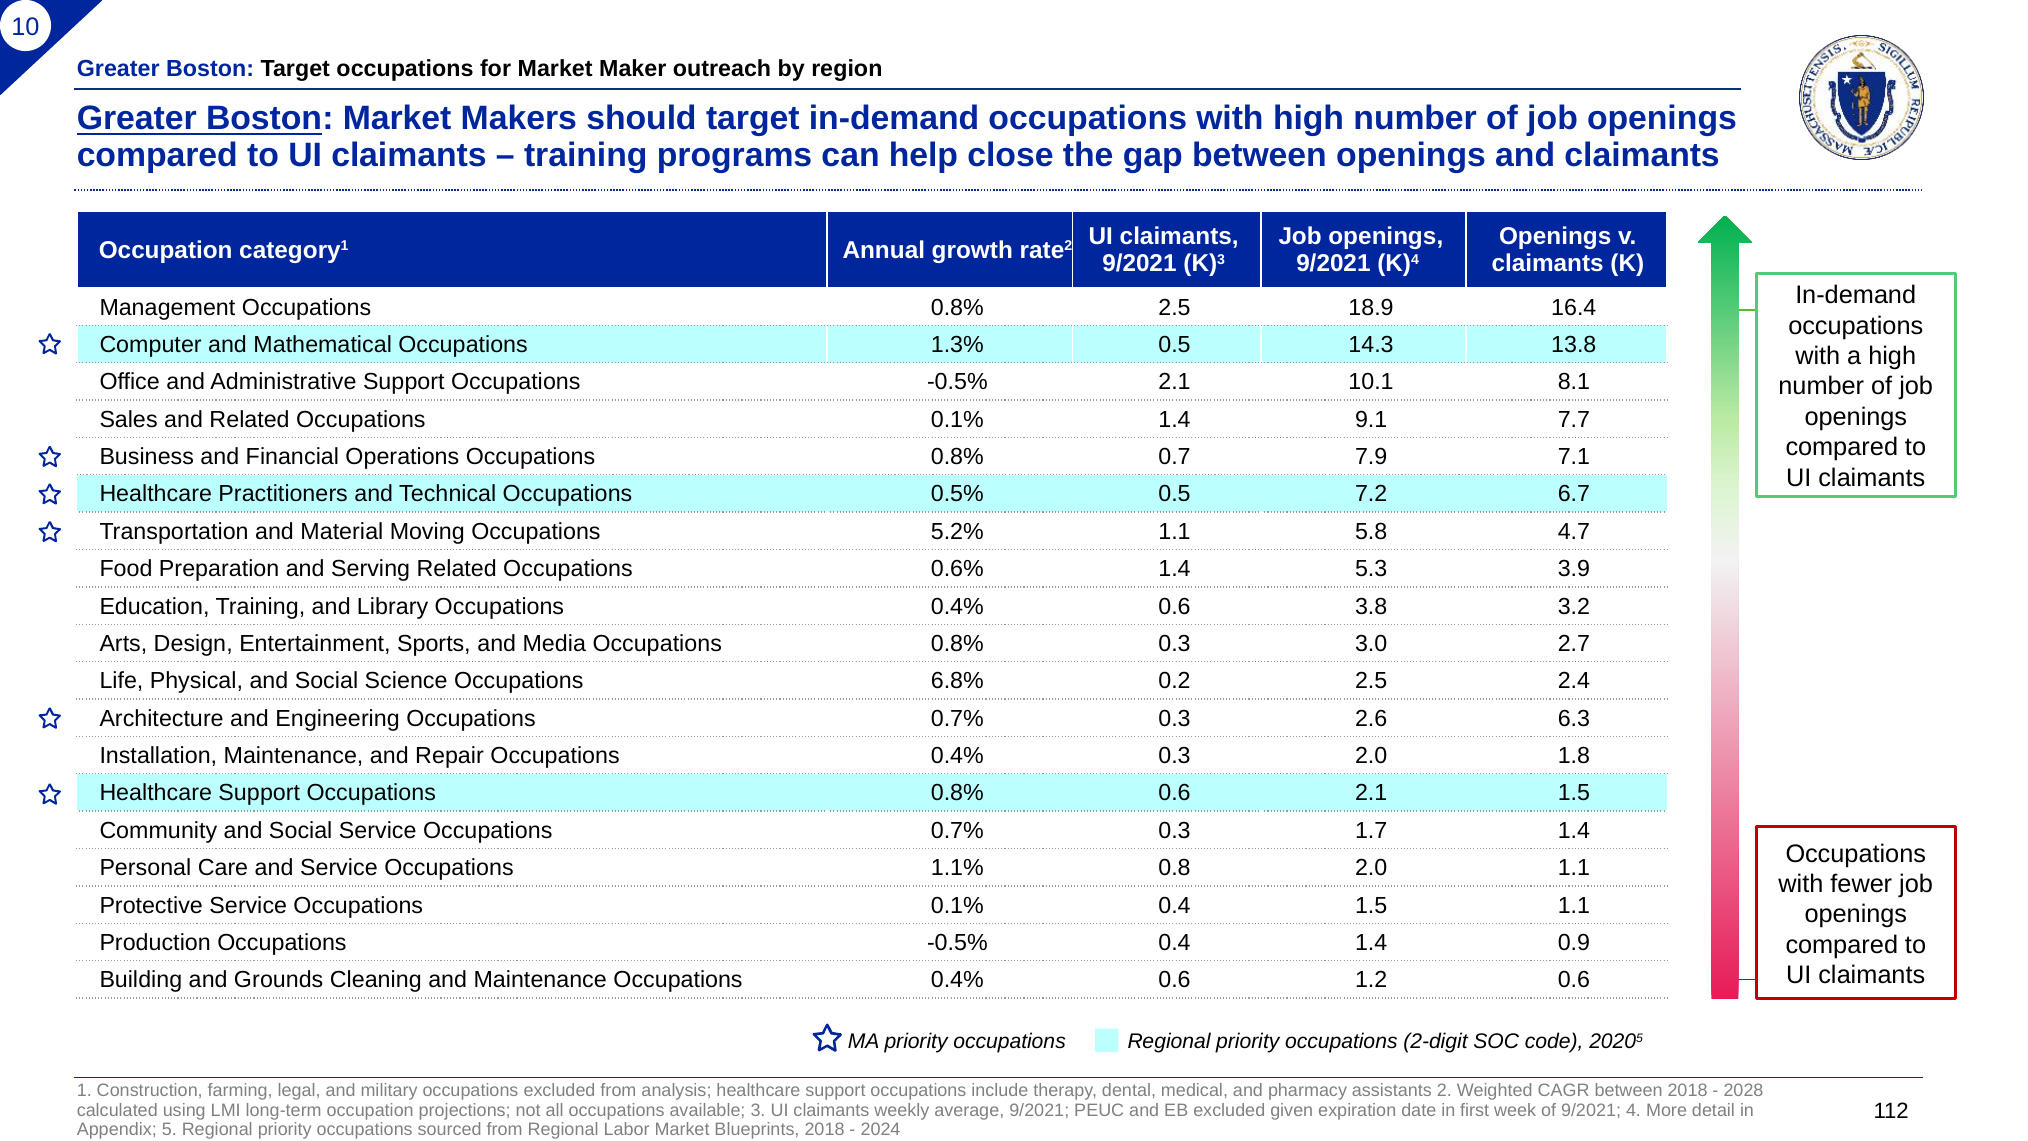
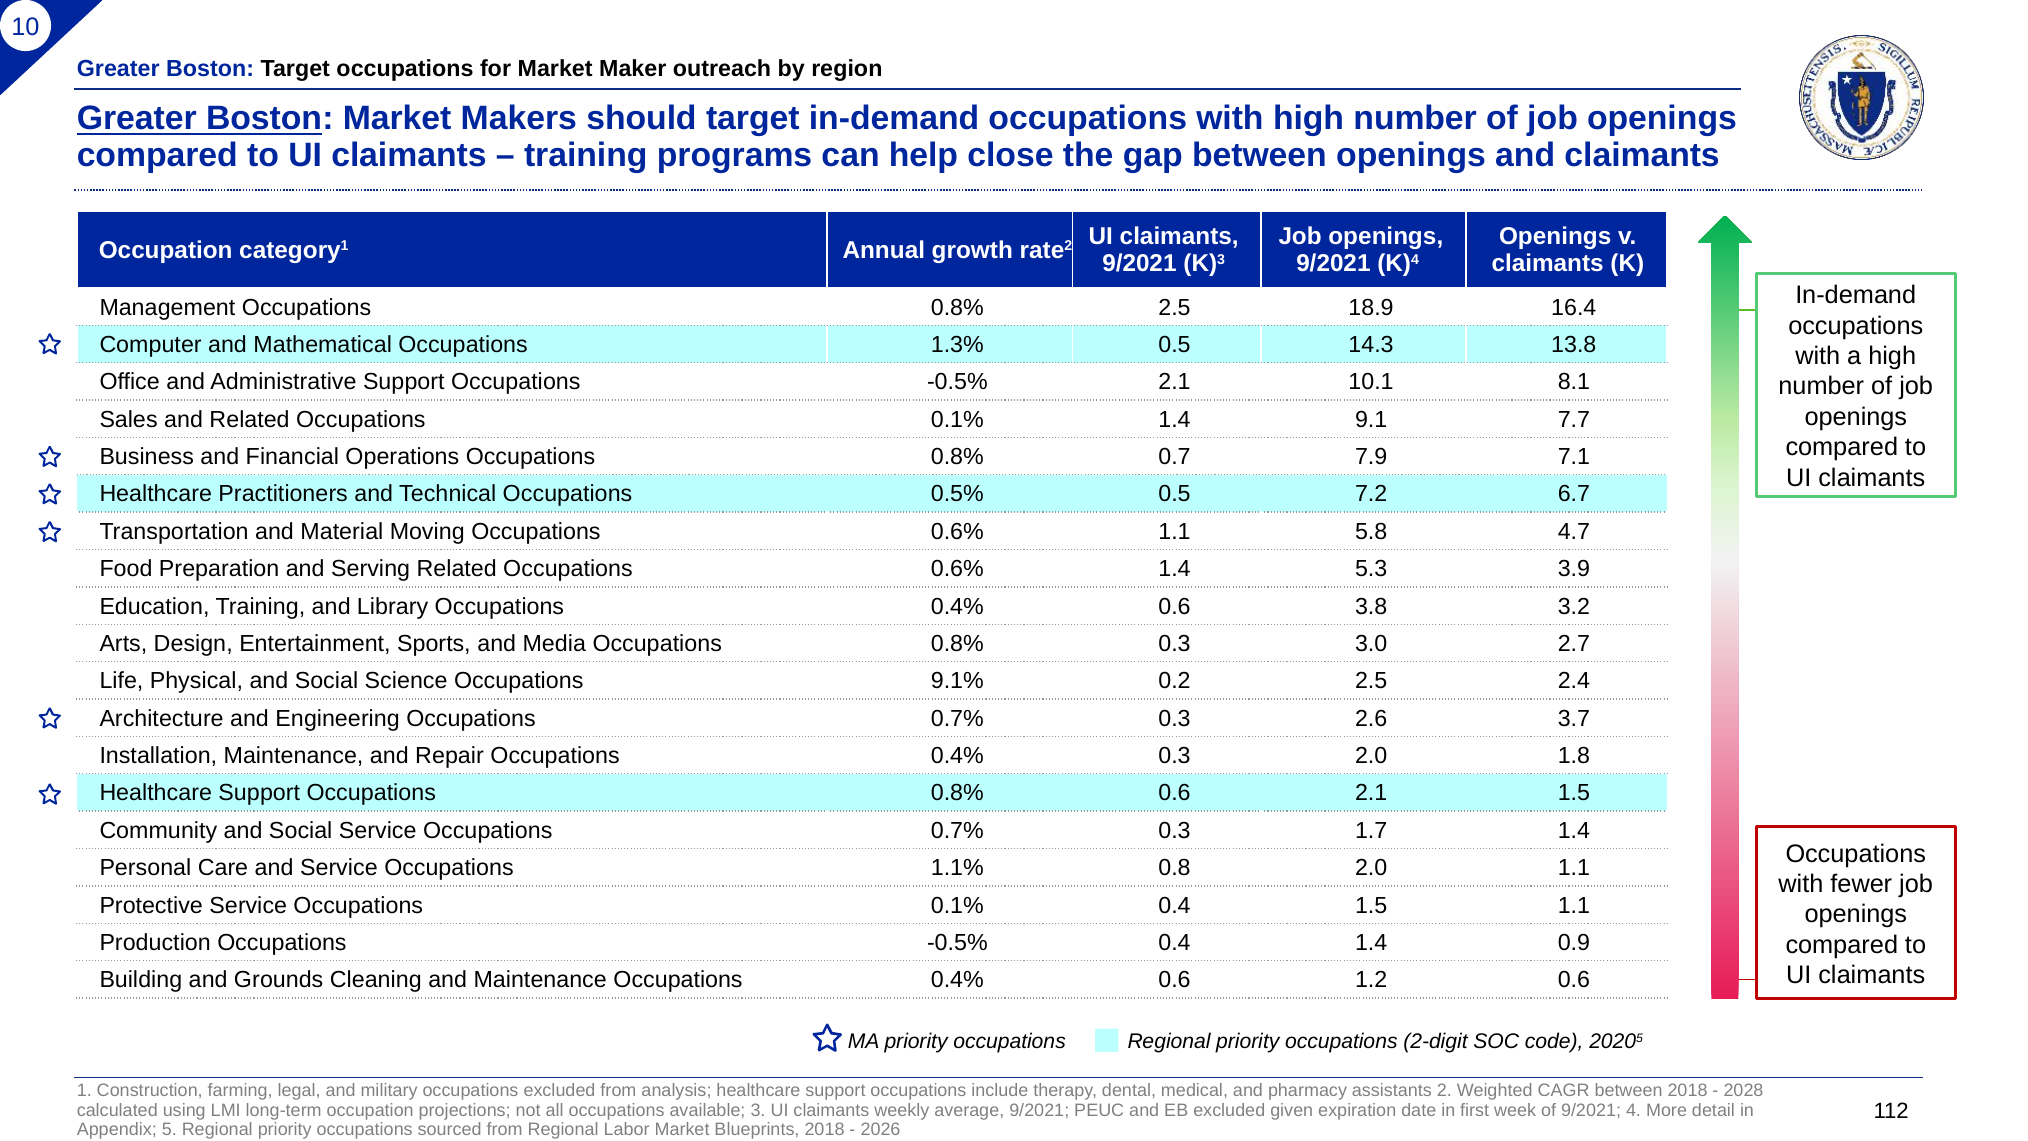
Moving Occupations 5.2%: 5.2% -> 0.6% (957, 532)
6.8%: 6.8% -> 9.1% (957, 681)
6.3: 6.3 -> 3.7 (1574, 718)
2024: 2024 -> 2026 (881, 1129)
